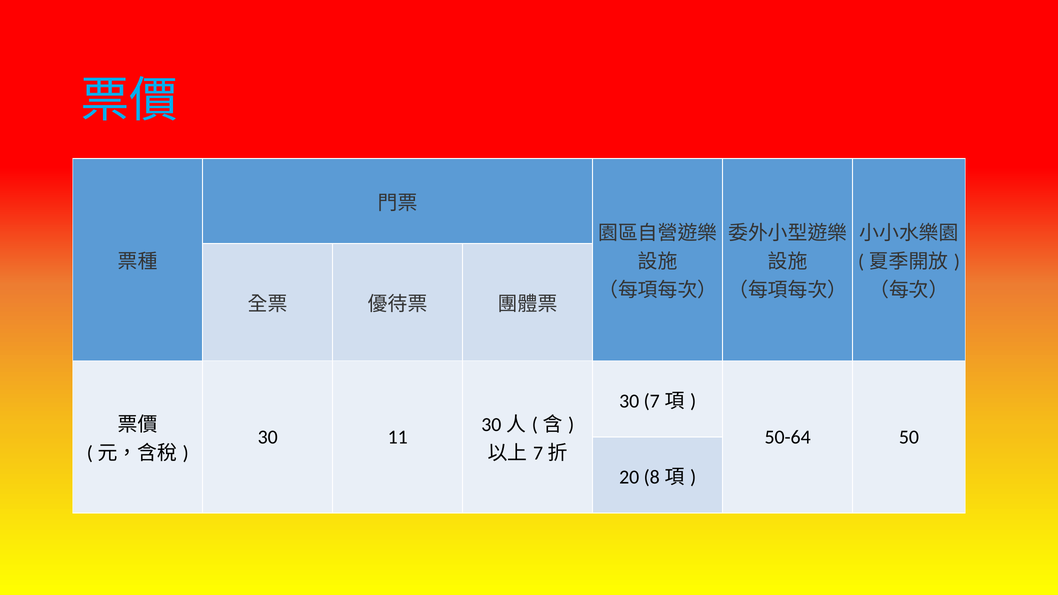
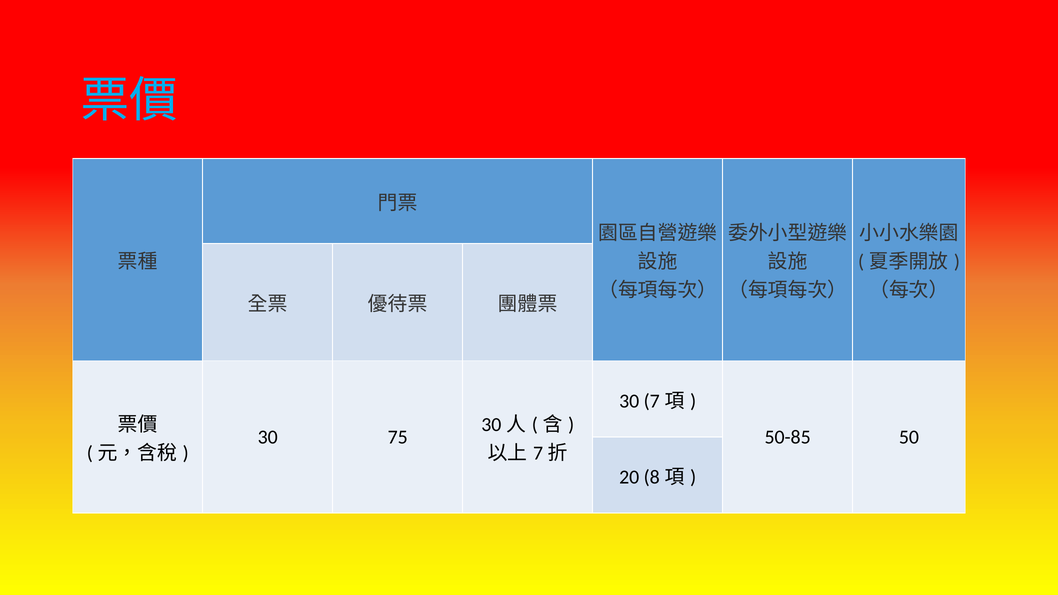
11: 11 -> 75 (398, 437)
50-64: 50-64 -> 50-85 (788, 437)
